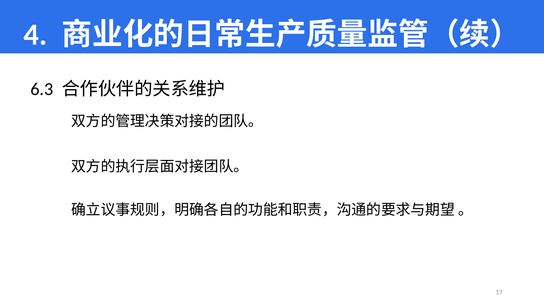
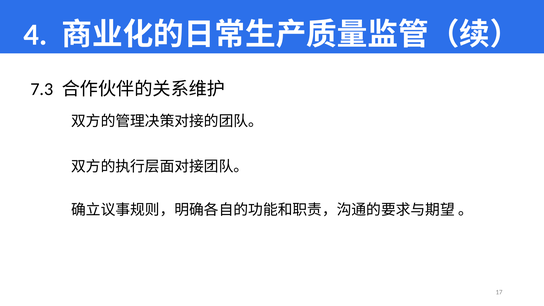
6.3: 6.3 -> 7.3 (42, 89)
